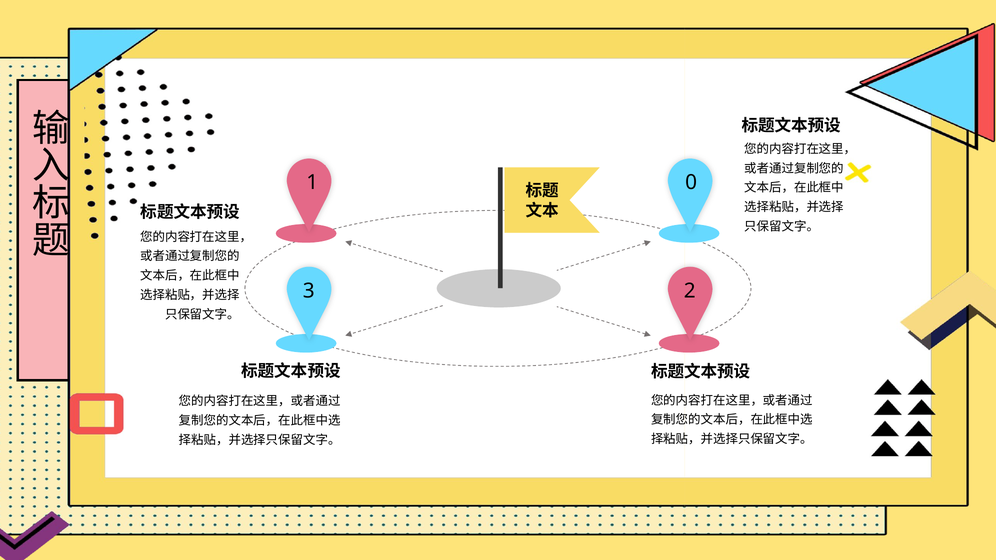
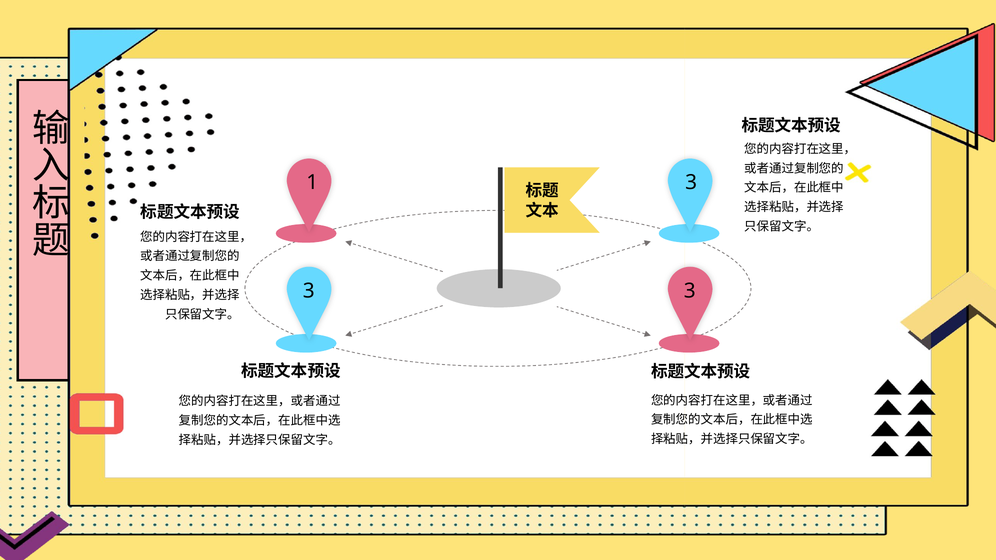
1 0: 0 -> 3 (691, 183)
2: 2 -> 3 (690, 291)
